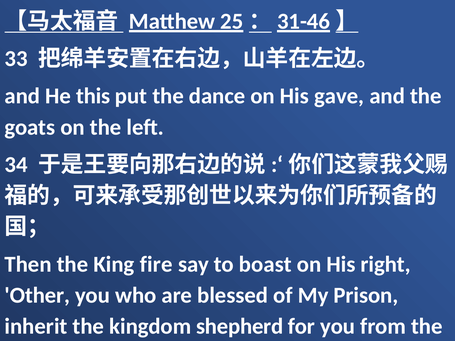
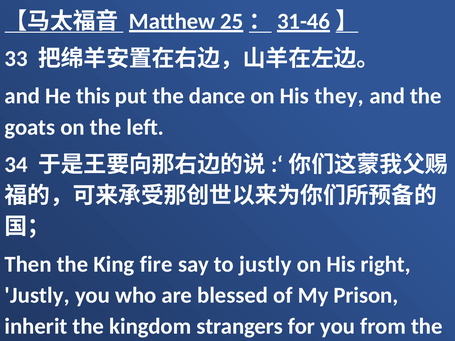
gave: gave -> they (339, 96)
to boast: boast -> justly (265, 264)
Other: Other -> Justly (37, 296)
shepherd: shepherd -> strangers (240, 327)
